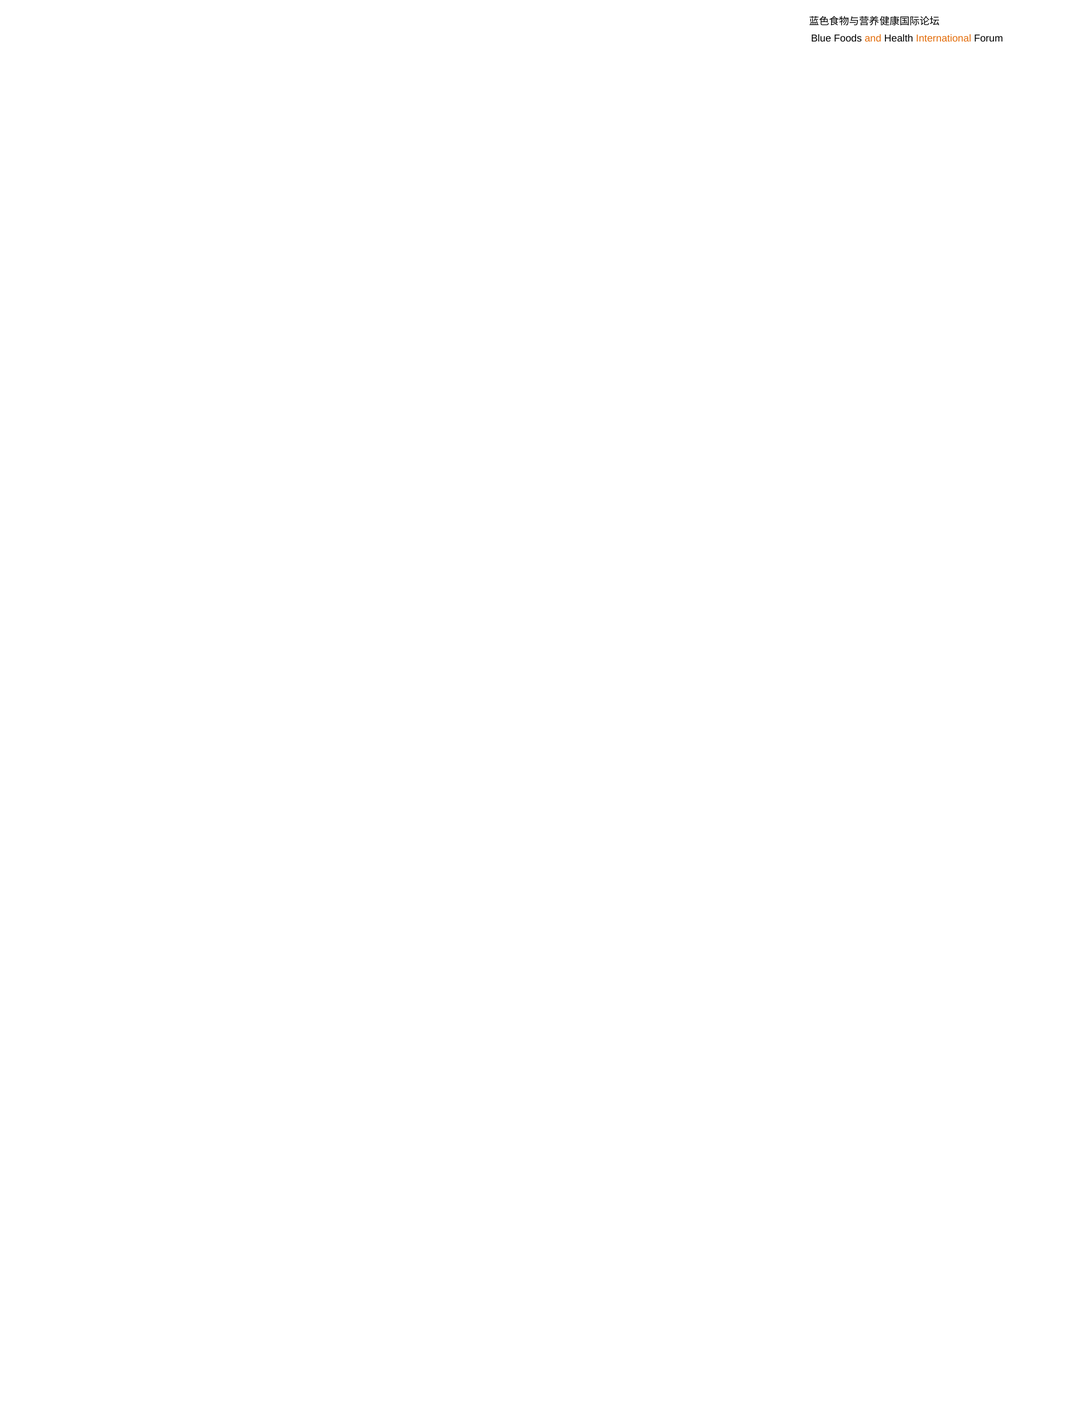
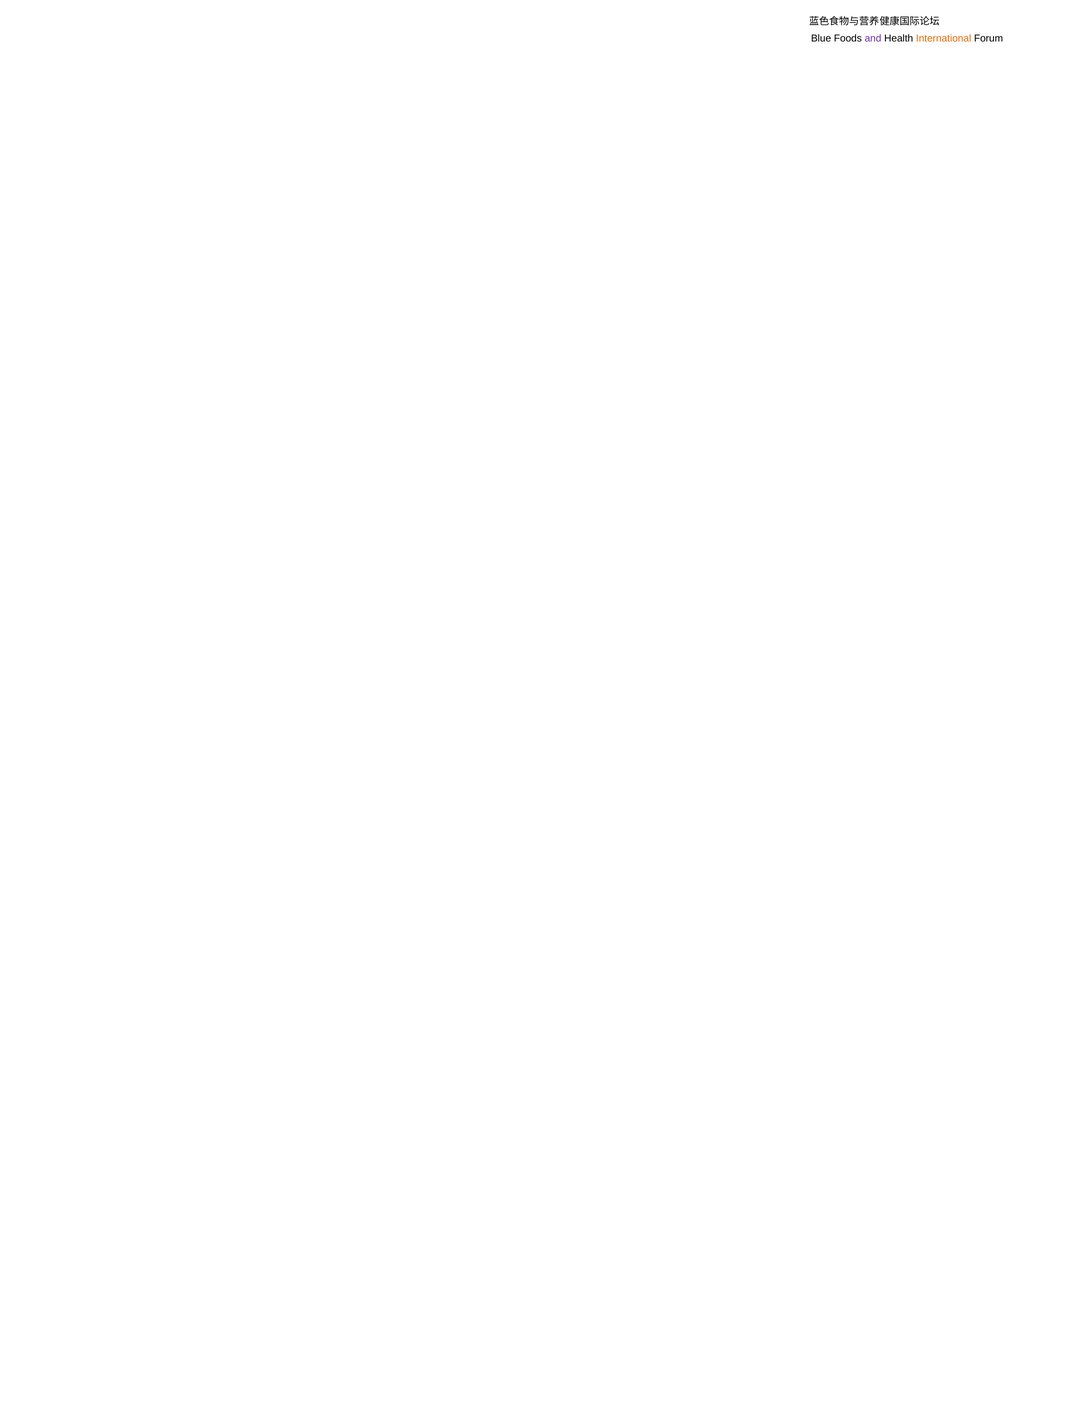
and colour: orange -> purple (873, 38)
